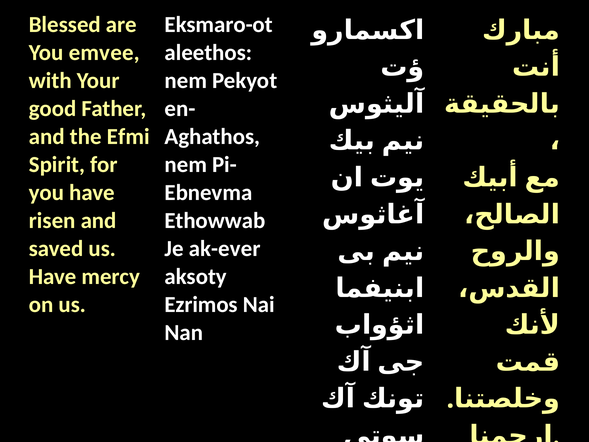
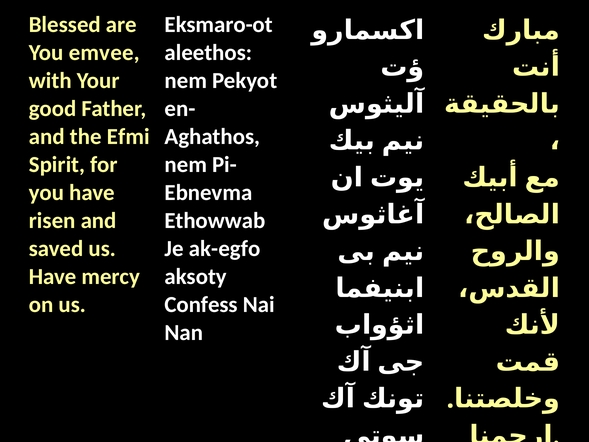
ak-ever: ak-ever -> ak-egfo (225, 248)
Ezrimos: Ezrimos -> Confess (201, 304)
